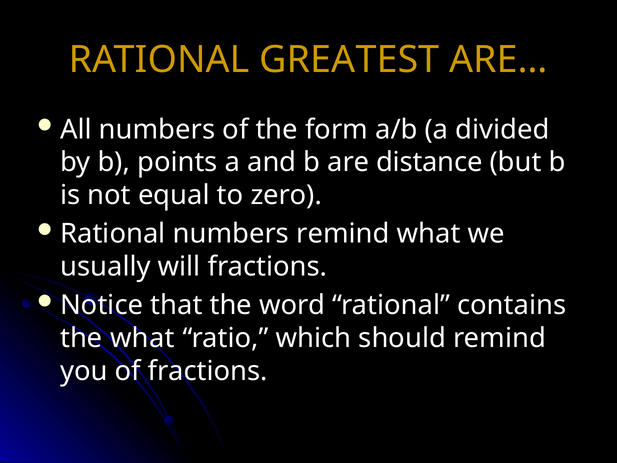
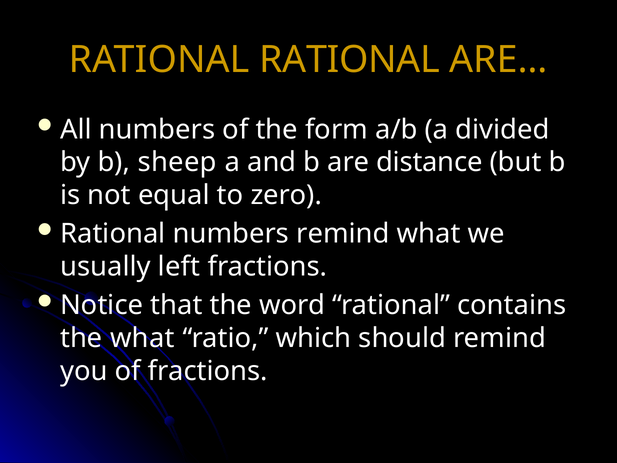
RATIONAL GREATEST: GREATEST -> RATIONAL (350, 60)
points: points -> sheep (177, 162)
will: will -> left (179, 267)
